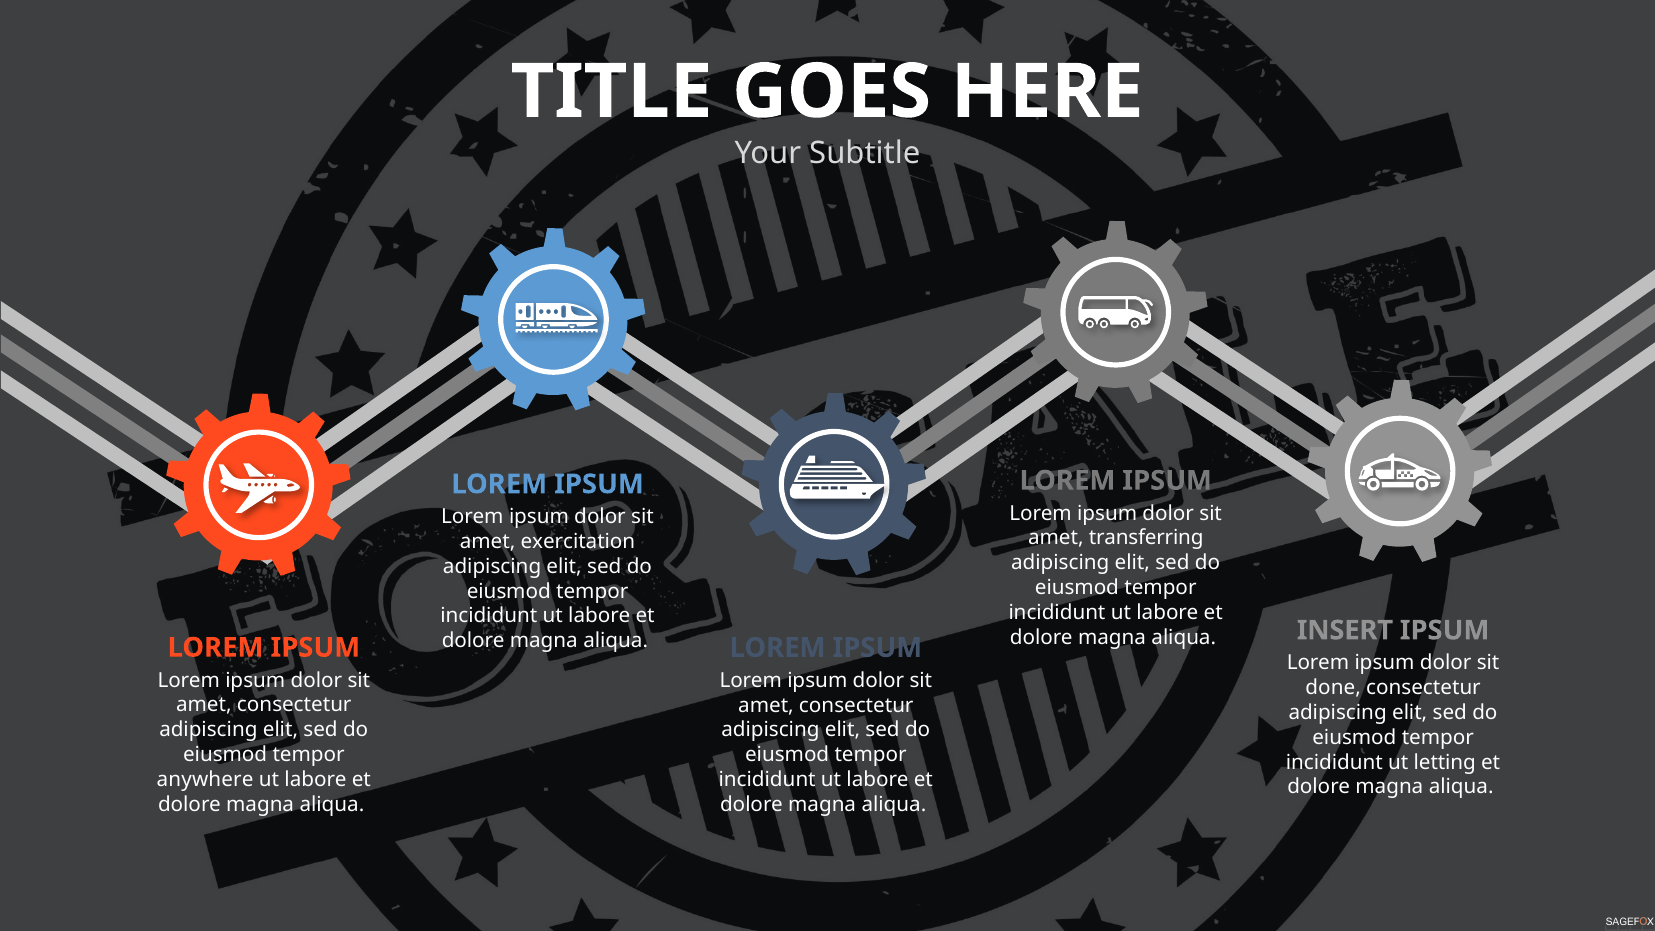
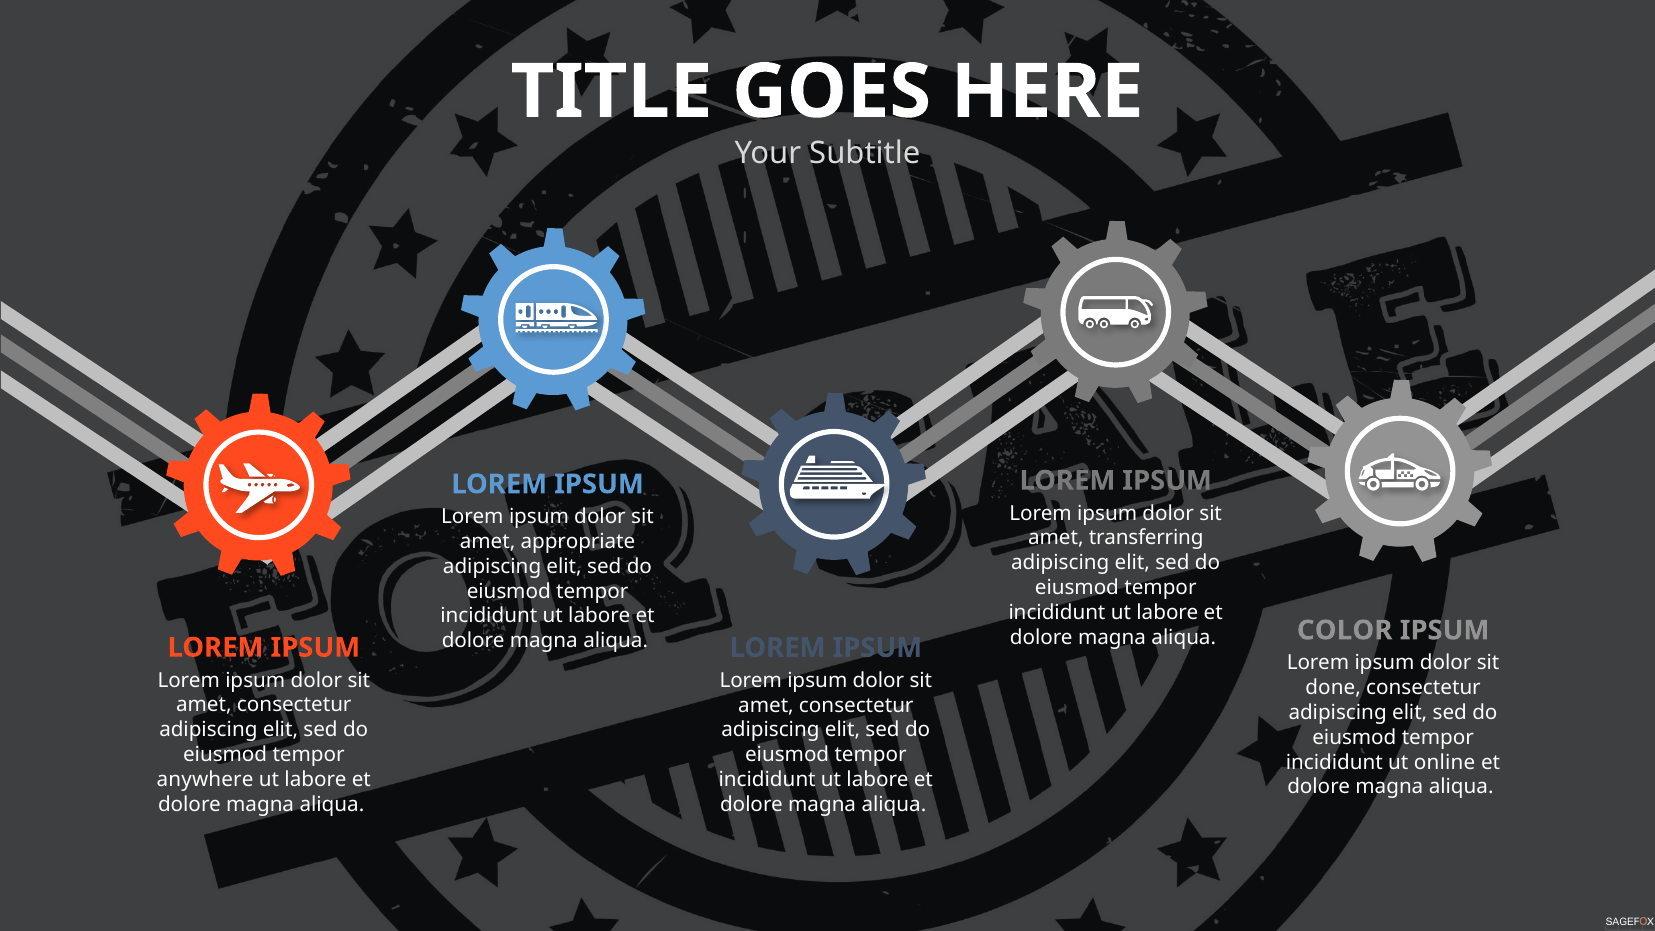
exercitation: exercitation -> appropriate (578, 542)
INSERT: INSERT -> COLOR (1345, 630)
letting: letting -> online (1445, 762)
